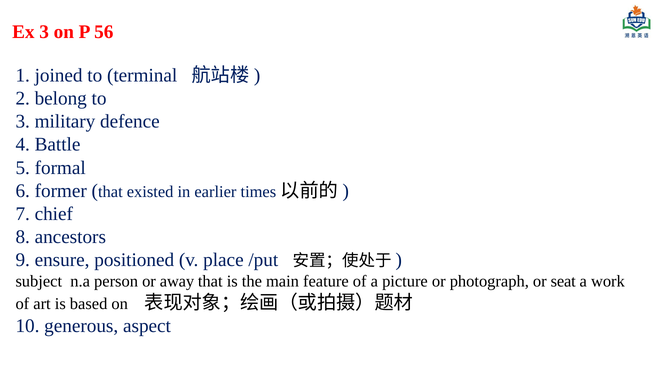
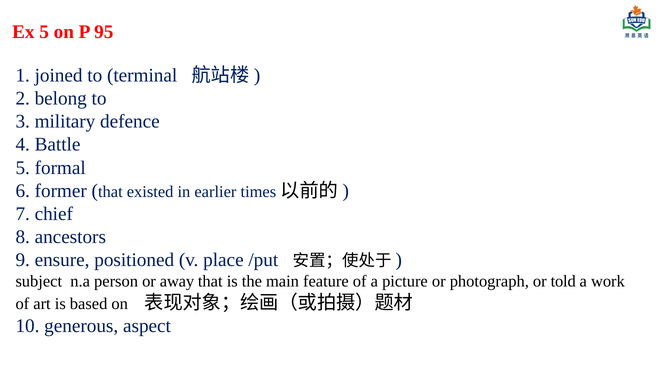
Ex 3: 3 -> 5 (44, 32)
56: 56 -> 95 (104, 32)
seat: seat -> told (563, 281)
